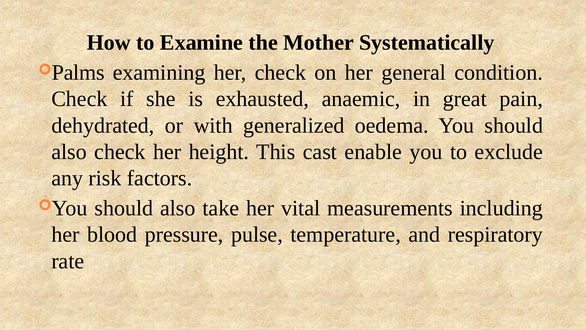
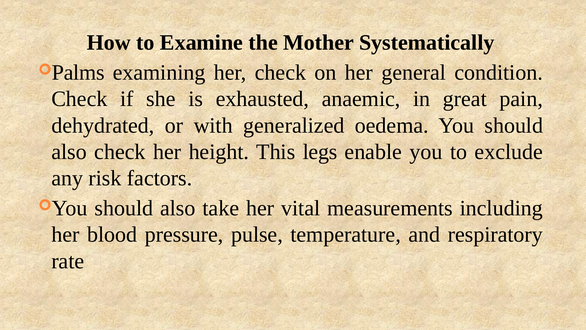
cast: cast -> legs (320, 152)
